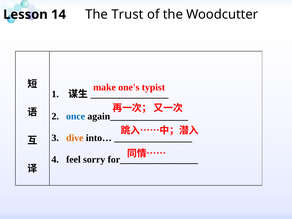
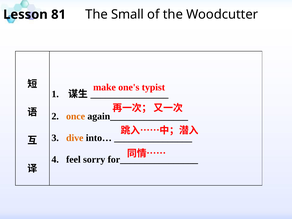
14: 14 -> 81 (59, 14)
Trust: Trust -> Small (128, 14)
once colour: blue -> orange (76, 116)
